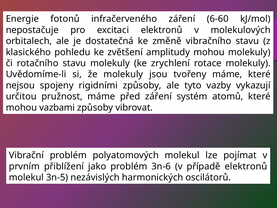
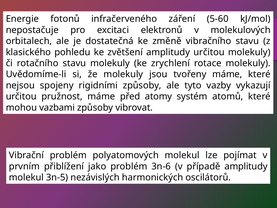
6-60: 6-60 -> 5-60 (218, 19)
amplitudy mohou: mohou -> určitou (209, 52)
před záření: záření -> atomy (159, 96)
případě elektronů: elektronů -> amplitudy (246, 166)
